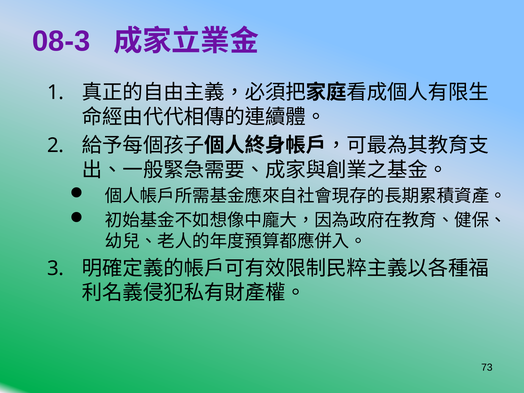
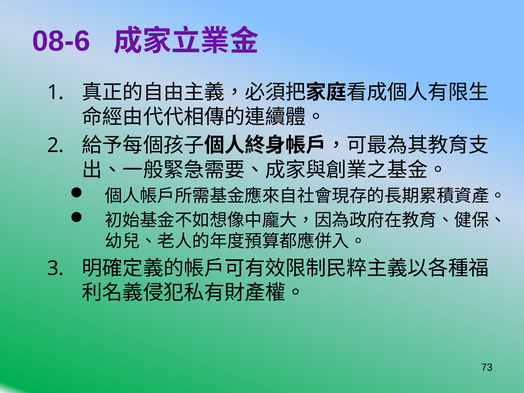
08-3: 08-3 -> 08-6 (61, 41)
